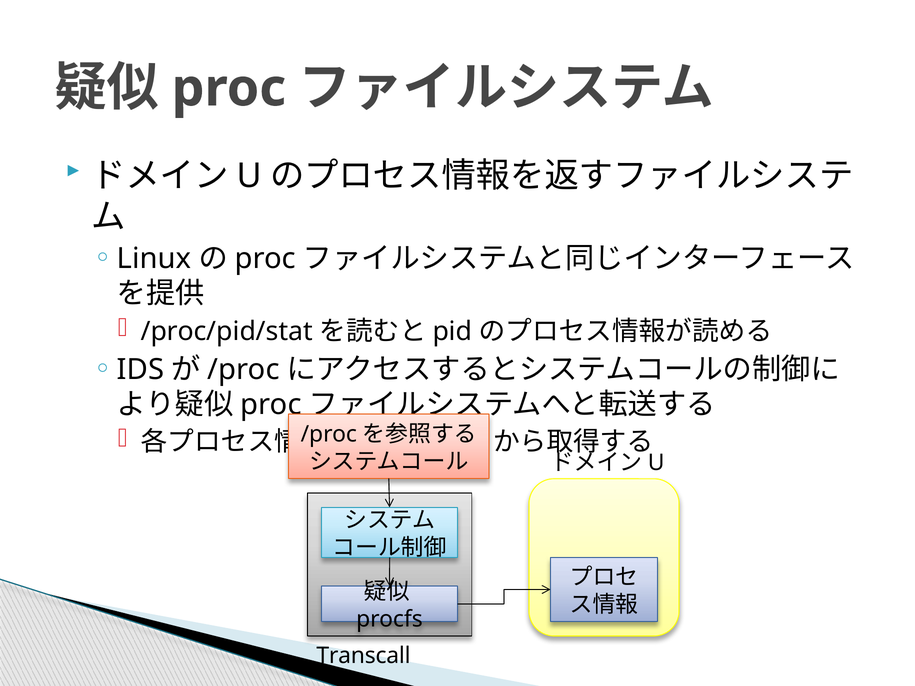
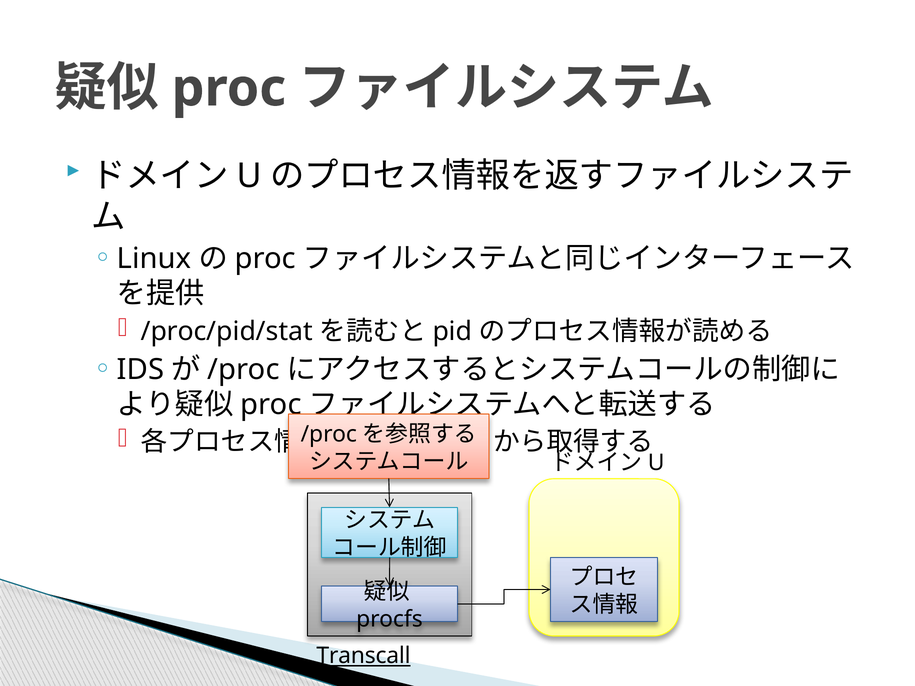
Transcall underline: none -> present (363, 656)
